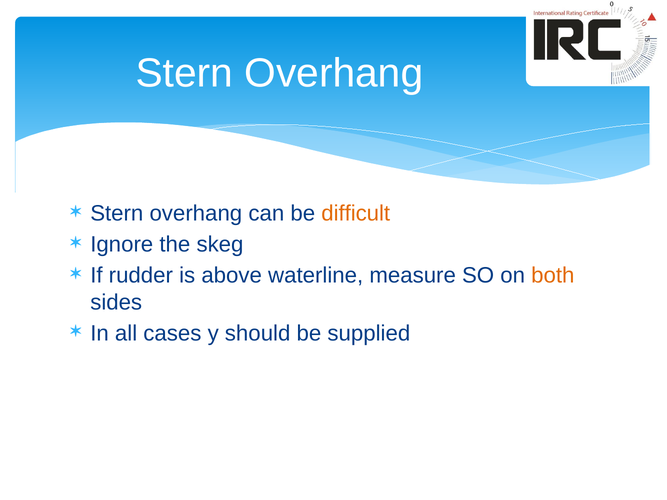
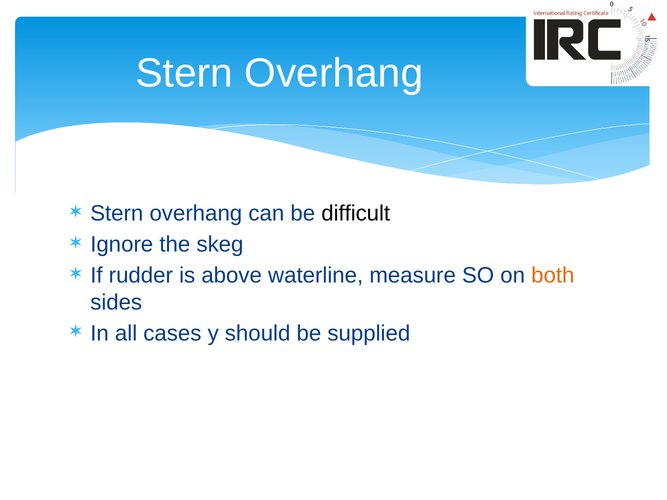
difficult colour: orange -> black (356, 213)
